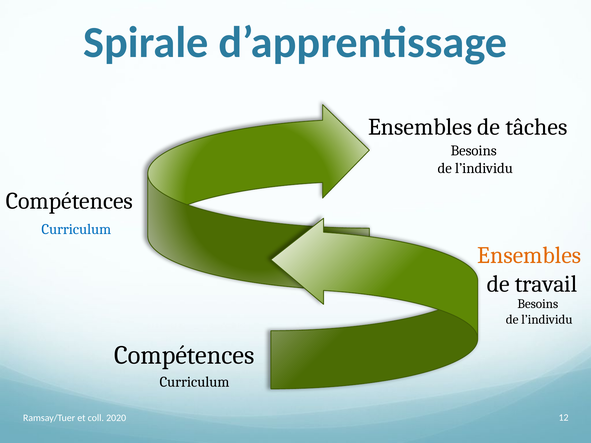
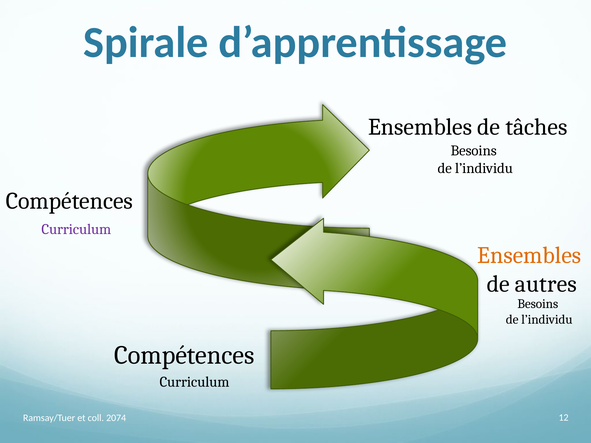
Curriculum colour: blue -> purple (76, 229)
travail: travail -> autres (546, 284)
2020: 2020 -> 2074 (116, 418)
